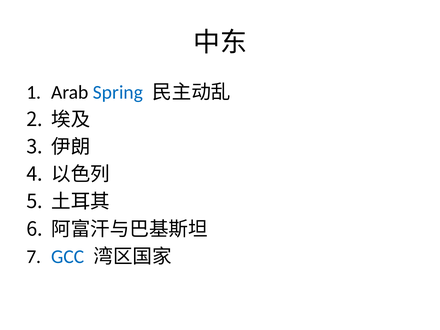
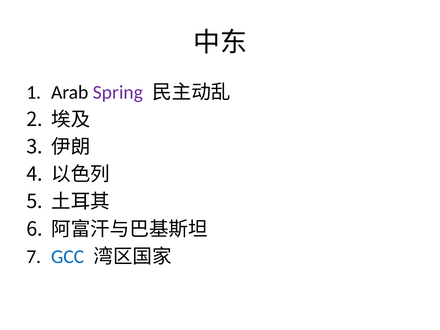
Spring colour: blue -> purple (118, 92)
